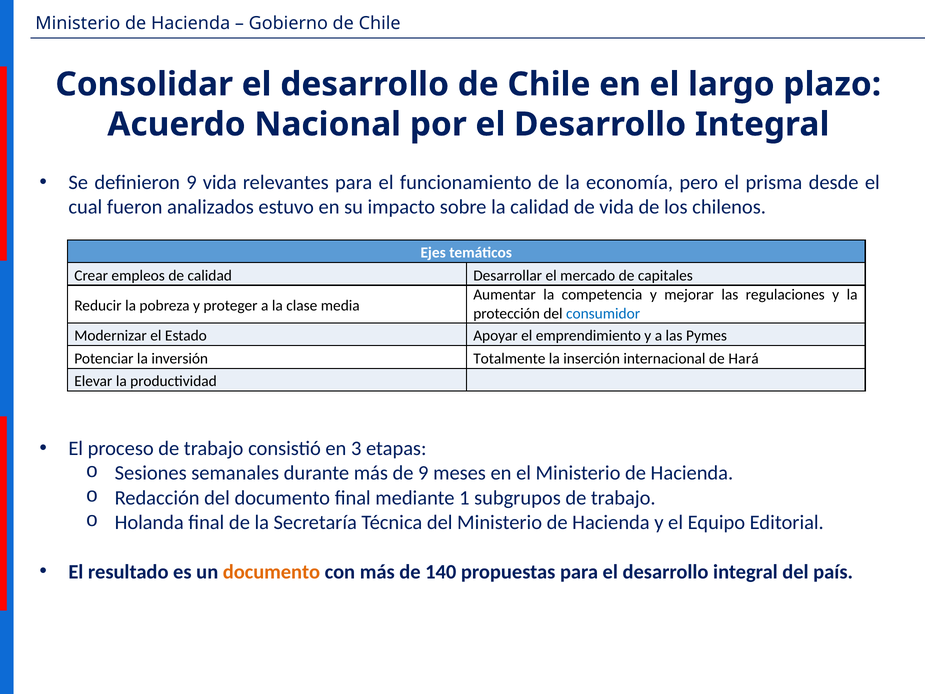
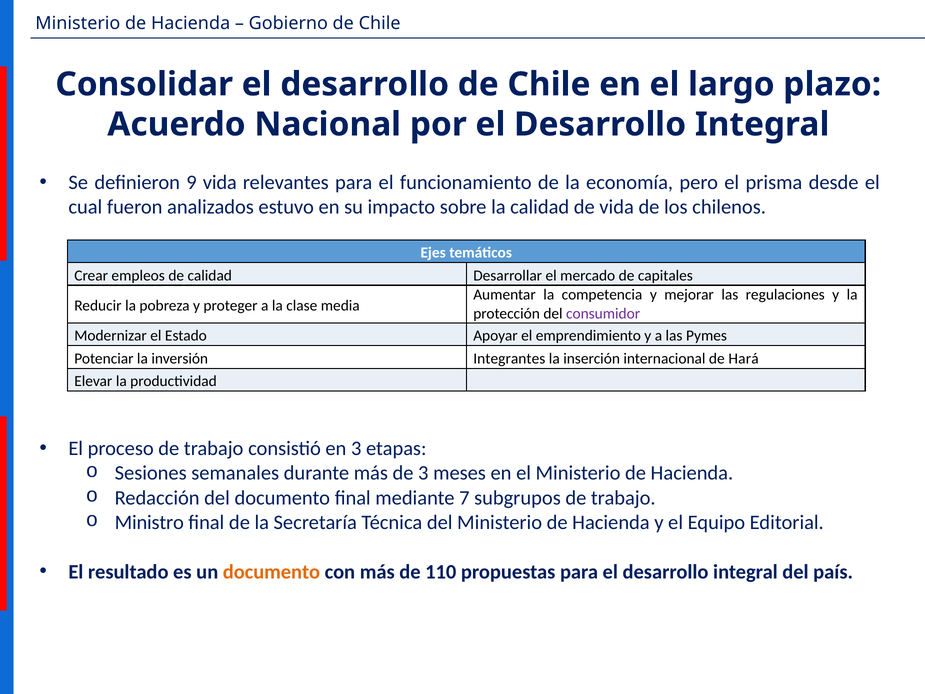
consumidor colour: blue -> purple (603, 314)
Totalmente: Totalmente -> Integrantes (509, 358)
de 9: 9 -> 3 (423, 473)
1: 1 -> 7 (464, 498)
Holanda: Holanda -> Ministro (149, 522)
140: 140 -> 110 (441, 572)
